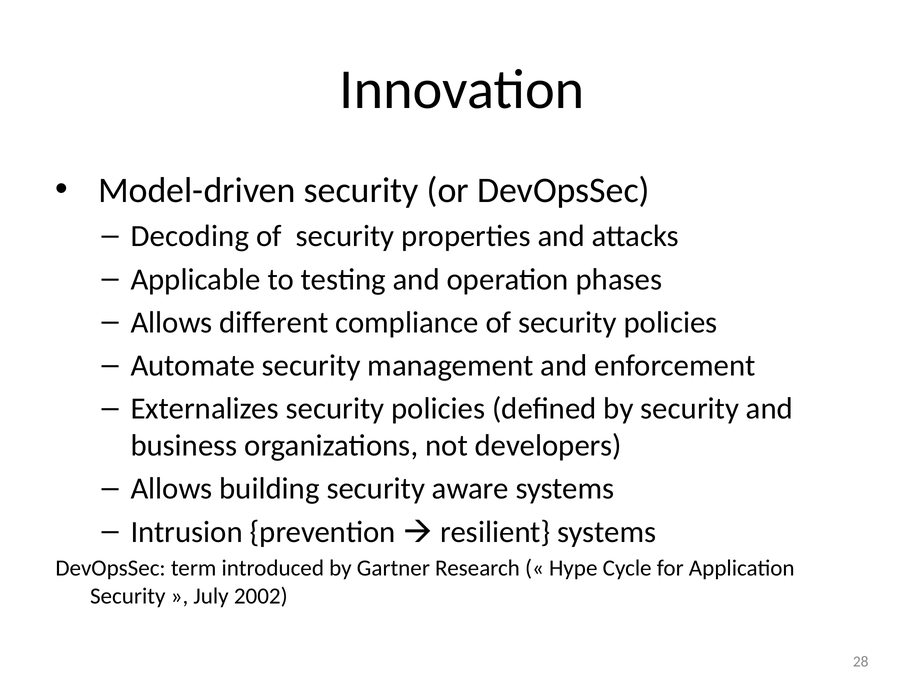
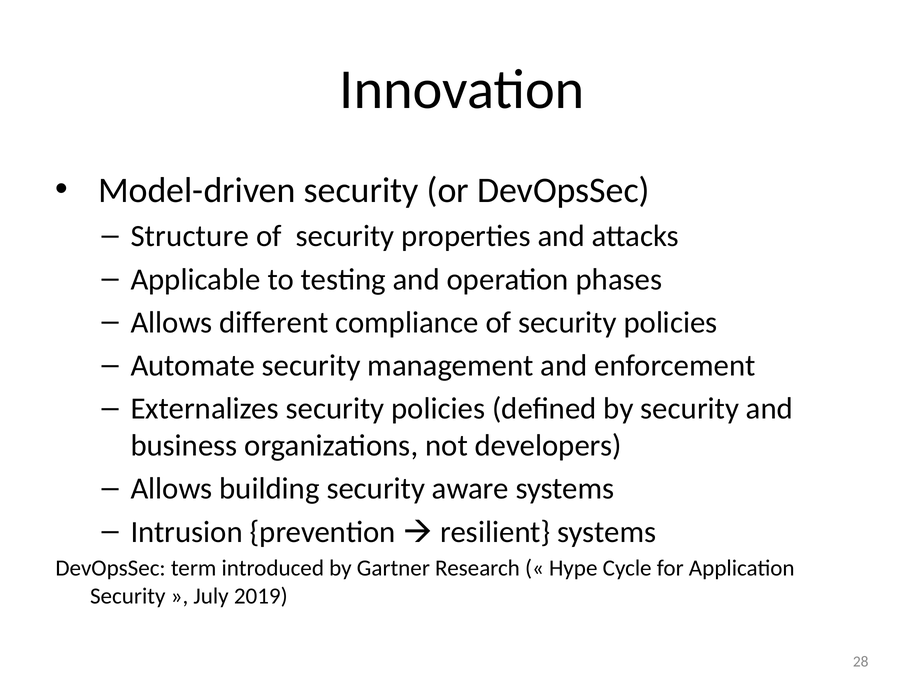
Decoding: Decoding -> Structure (190, 236)
2002: 2002 -> 2019 (261, 596)
